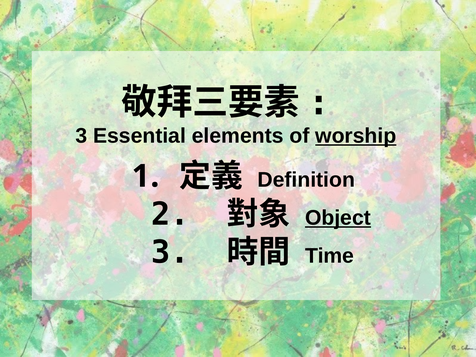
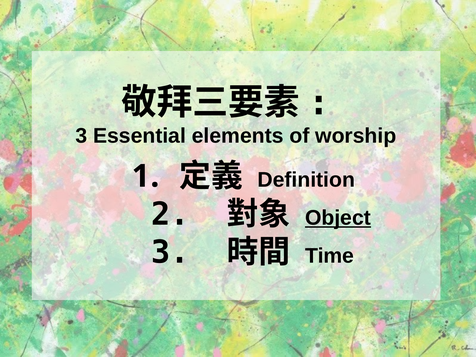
worship underline: present -> none (356, 136)
